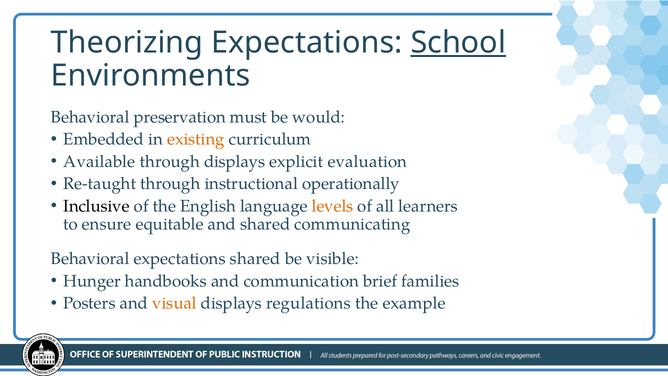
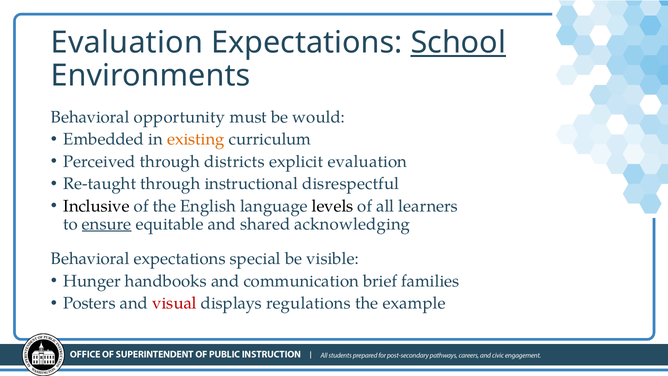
Theorizing: Theorizing -> Evaluation (127, 43)
preservation: preservation -> opportunity (180, 117)
Available: Available -> Perceived (100, 161)
through displays: displays -> districts (234, 161)
operationally: operationally -> disrespectful (351, 184)
levels colour: orange -> black (333, 206)
ensure underline: none -> present (107, 224)
communicating: communicating -> acknowledging (352, 224)
expectations shared: shared -> special (255, 259)
visual colour: orange -> red (174, 303)
